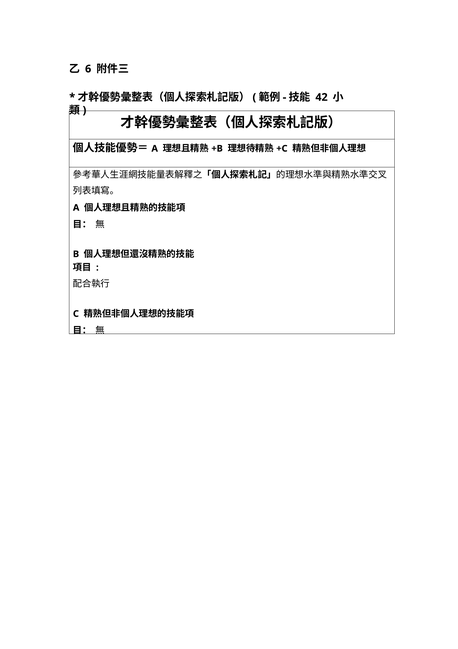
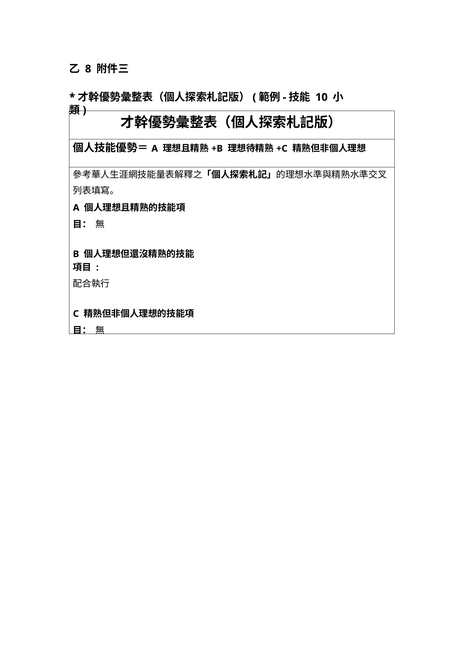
6: 6 -> 8 (88, 69)
42: 42 -> 10 (322, 97)
